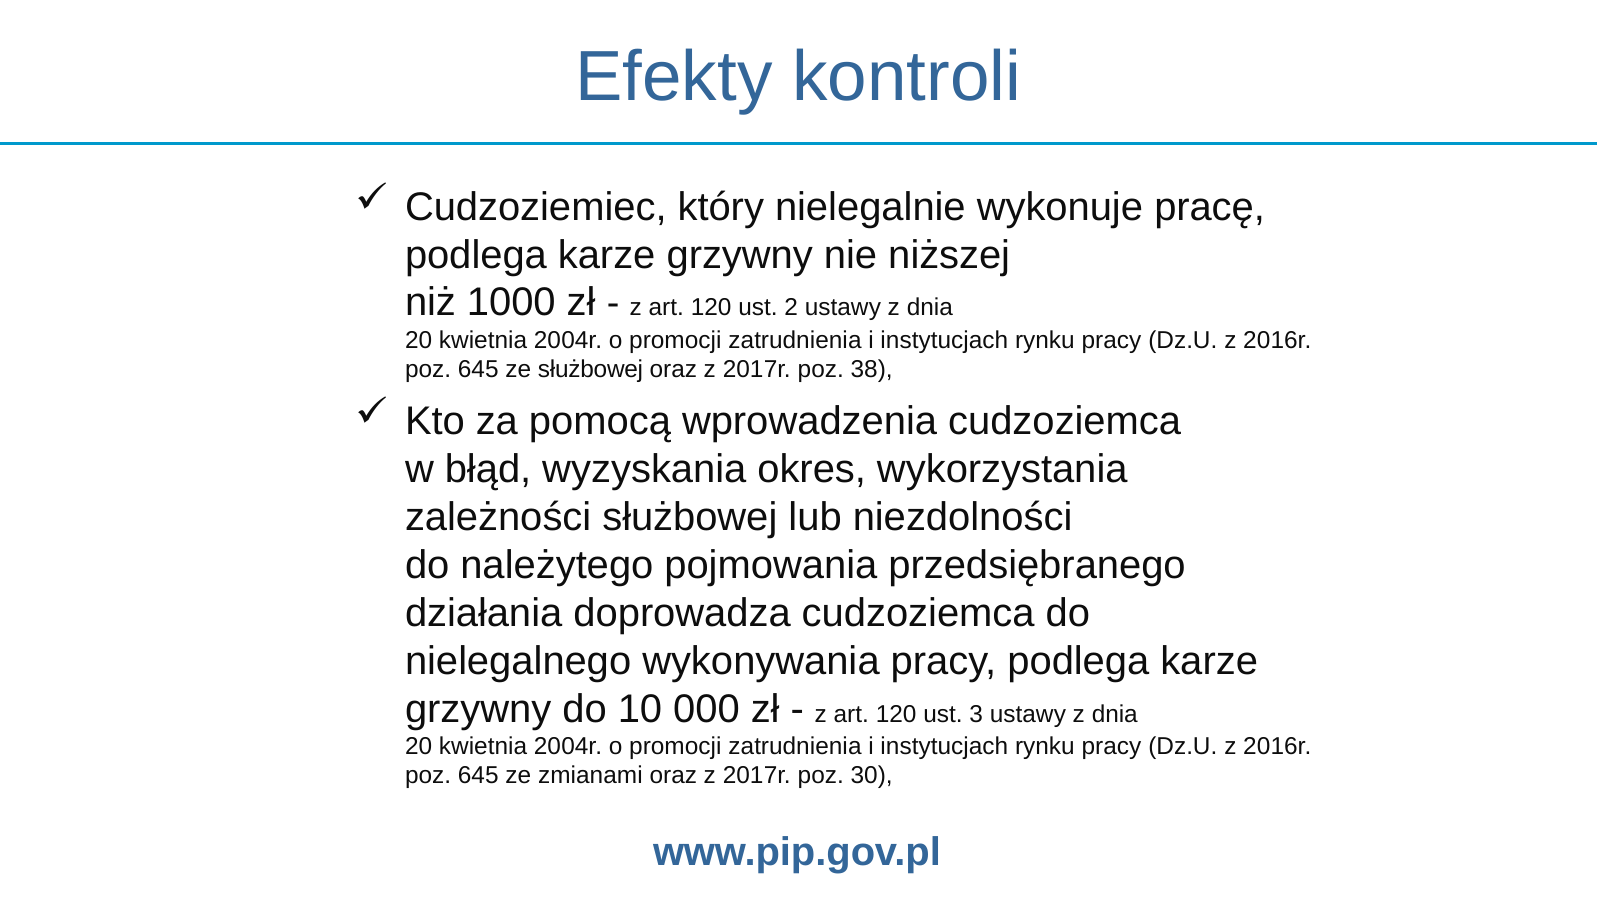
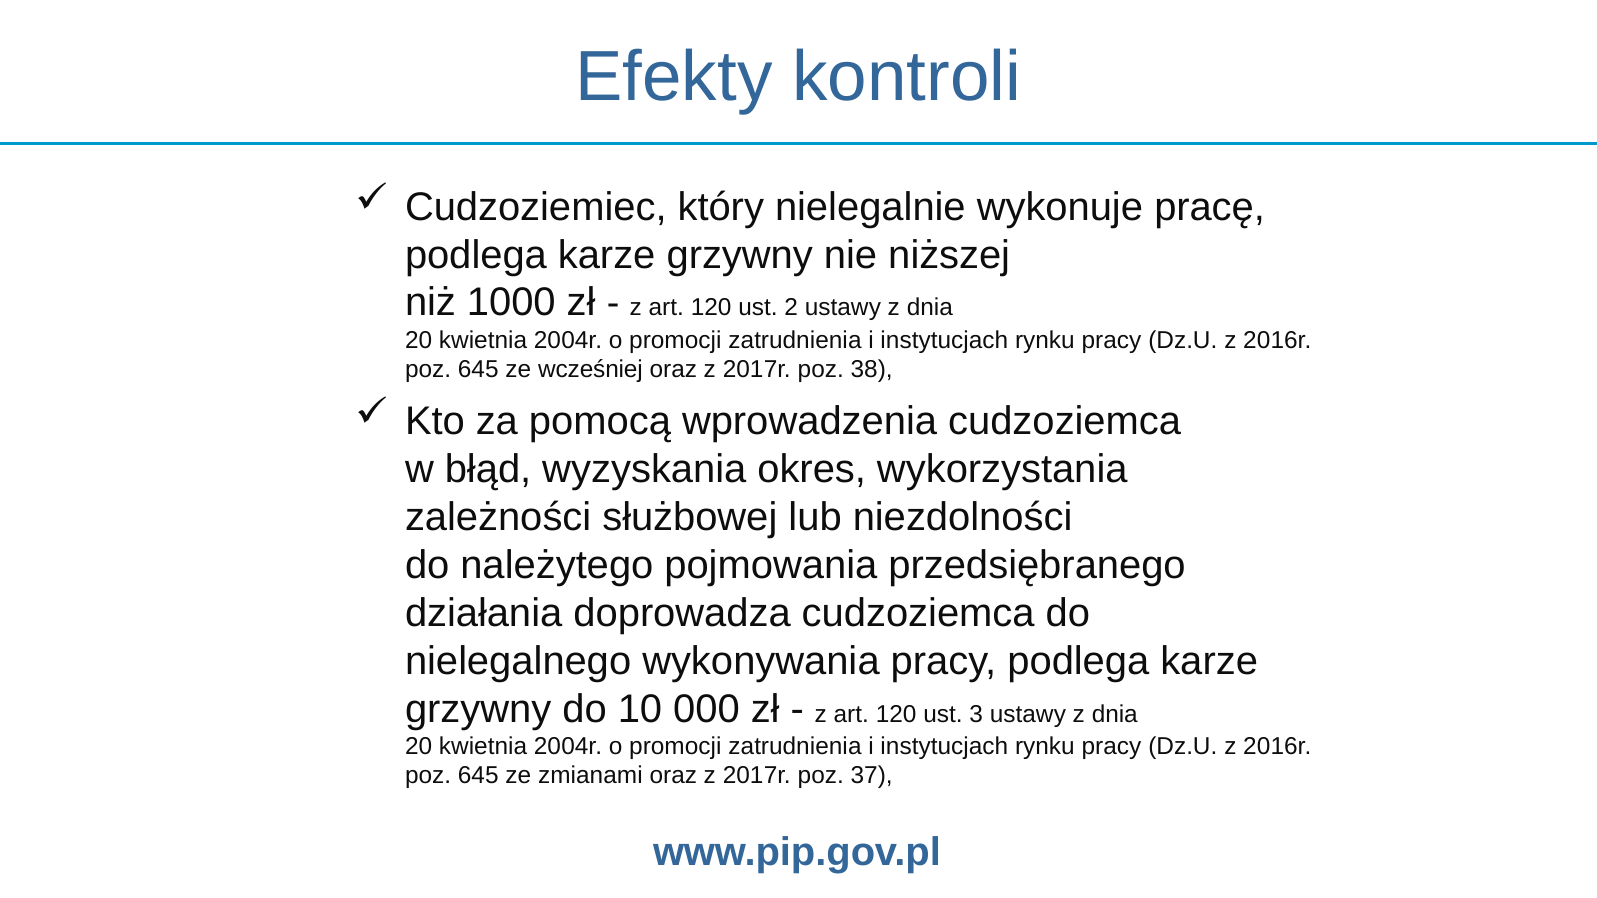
ze służbowej: służbowej -> wcześniej (590, 370)
30: 30 -> 37 (872, 776)
